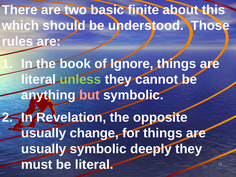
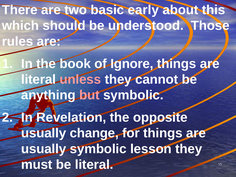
finite: finite -> early (143, 10)
unless colour: light green -> pink (80, 79)
deeply: deeply -> lesson (151, 149)
